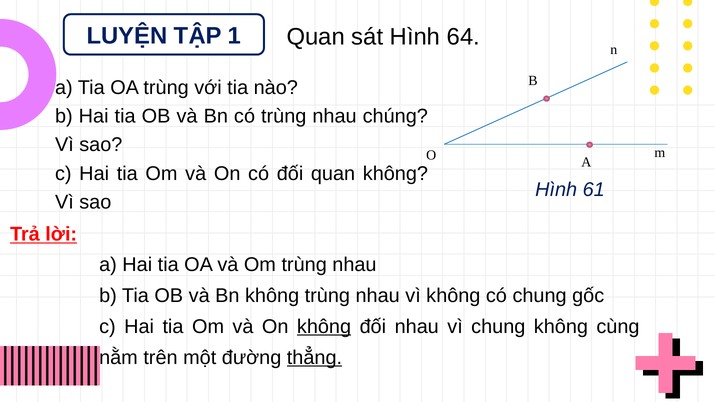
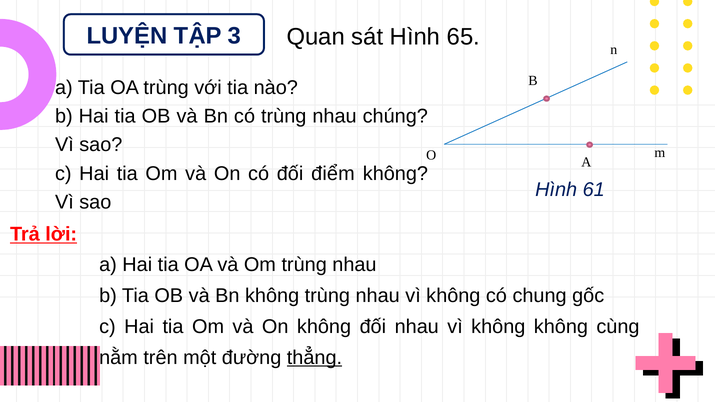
1: 1 -> 3 (234, 36)
64: 64 -> 65 (463, 37)
đối quan: quan -> điểm (333, 174)
không underline: present -> none (324, 327)
đối nhau vì chung: chung -> không (498, 327)
